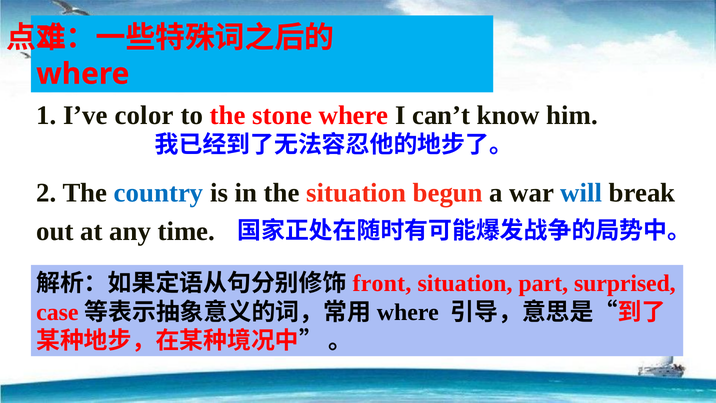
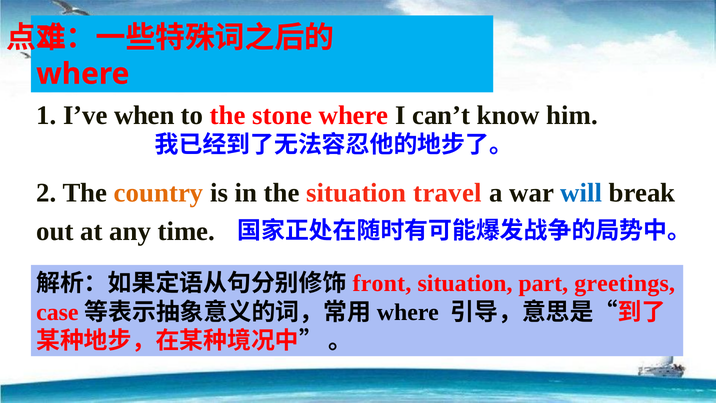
color: color -> when (144, 116)
country colour: blue -> orange (159, 193)
begun: begun -> travel (448, 193)
surprised: surprised -> greetings (625, 283)
